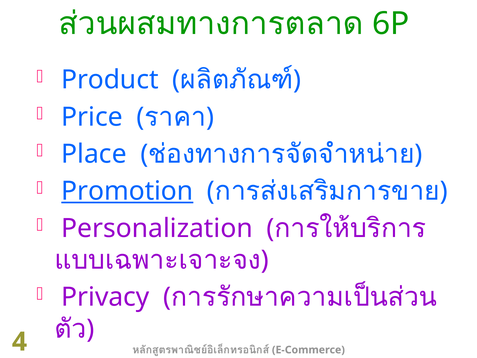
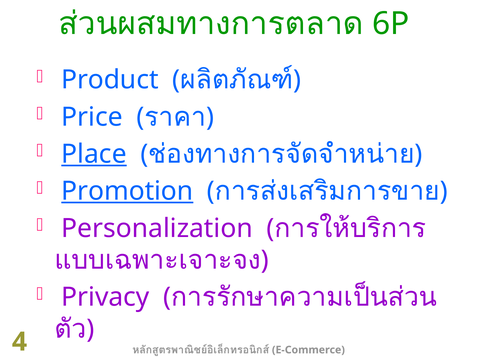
Place underline: none -> present (94, 154)
